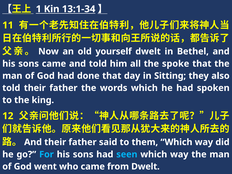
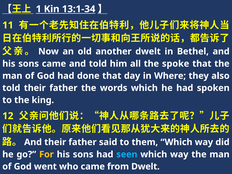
yourself: yourself -> another (114, 51)
Sitting: Sitting -> Where (170, 76)
For colour: light blue -> yellow (46, 154)
